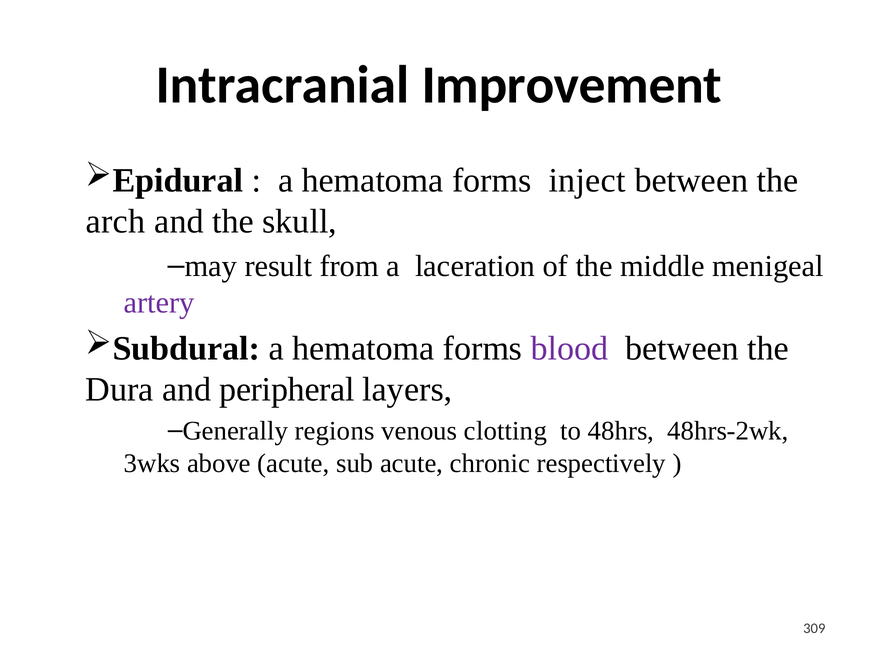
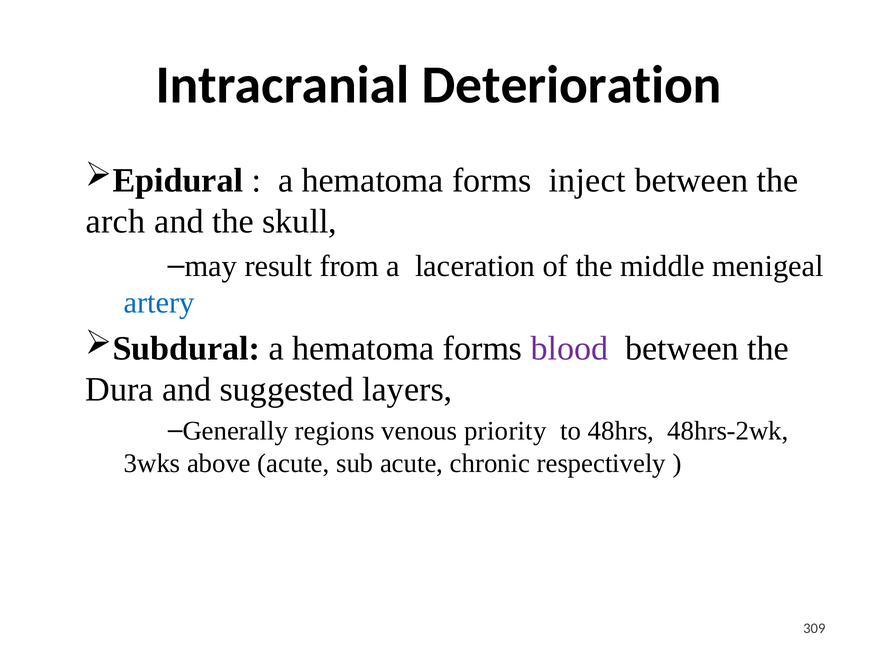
Improvement: Improvement -> Deterioration (572, 85)
artery colour: purple -> blue (159, 303)
peripheral: peripheral -> suggested (287, 390)
clotting: clotting -> priority (505, 431)
